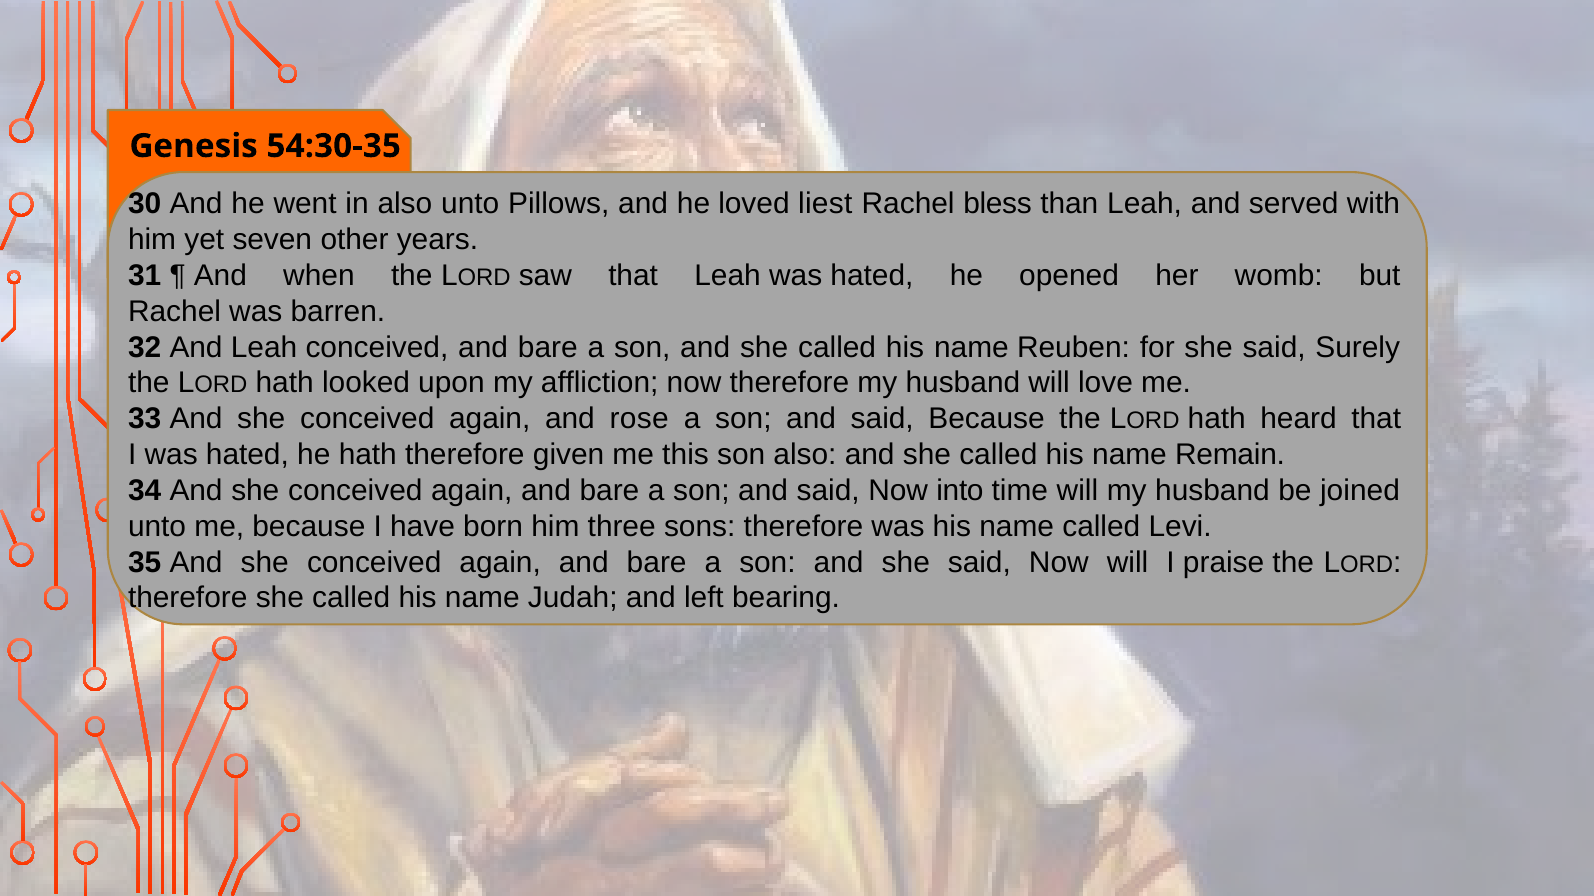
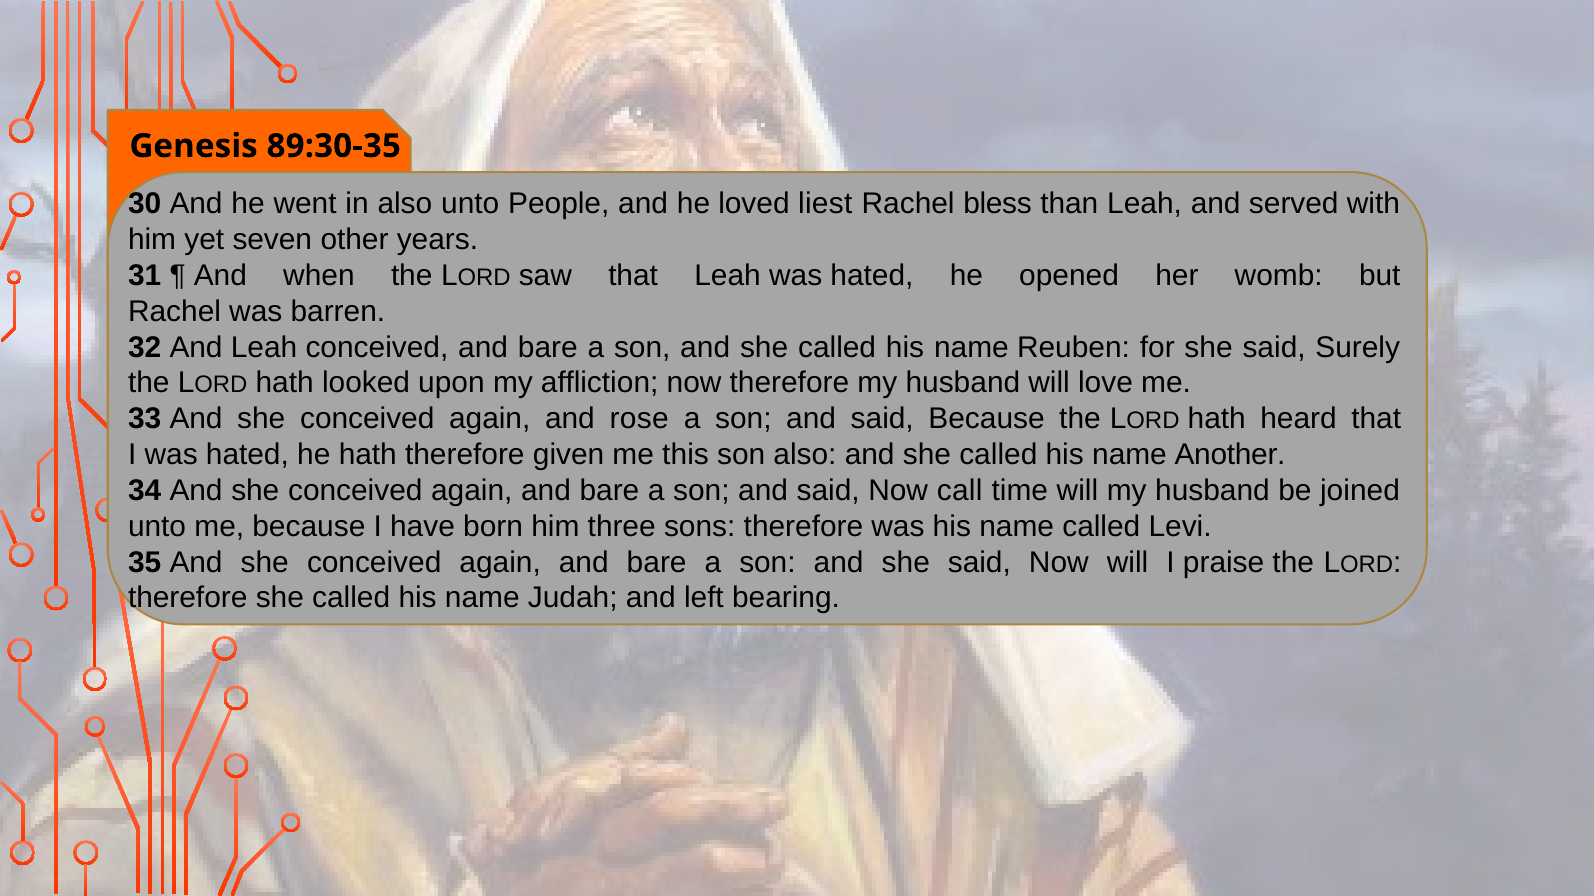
54:30-35: 54:30-35 -> 89:30-35 (334, 146)
Pillows: Pillows -> People (559, 204)
Remain: Remain -> Another (1230, 455)
into: into -> call (960, 491)
